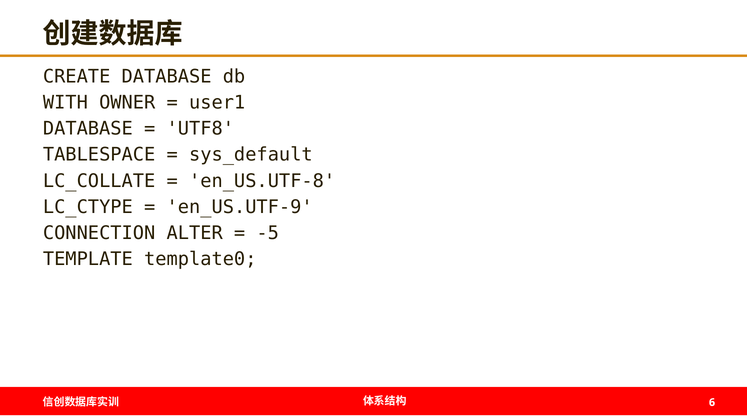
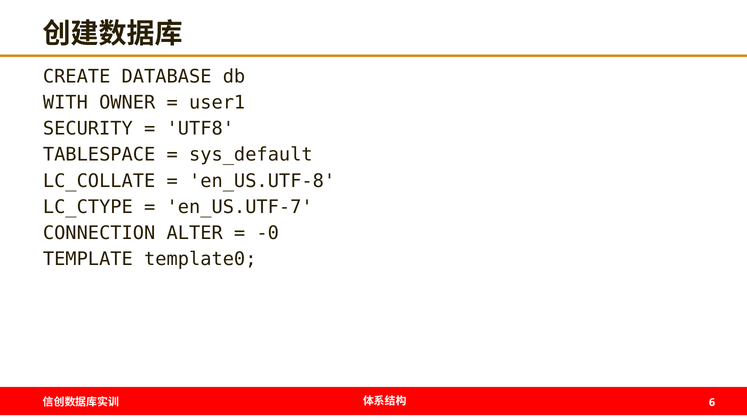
DATABASE: DATABASE -> SECURITY (88, 129)
en_US.UTF-9: en_US.UTF-9 -> en_US.UTF-7 (240, 207)
-5: -5 -> -0 (268, 233)
